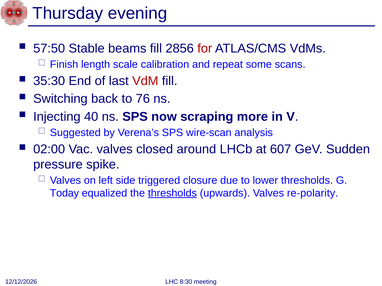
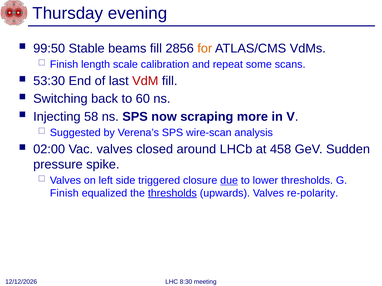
57:50: 57:50 -> 99:50 (49, 48)
for colour: red -> orange (205, 48)
35:30: 35:30 -> 53:30 (49, 81)
76: 76 -> 60 (143, 99)
40: 40 -> 58 (91, 117)
607: 607 -> 458 (281, 149)
due underline: none -> present (229, 181)
Today: Today -> Finish (64, 193)
